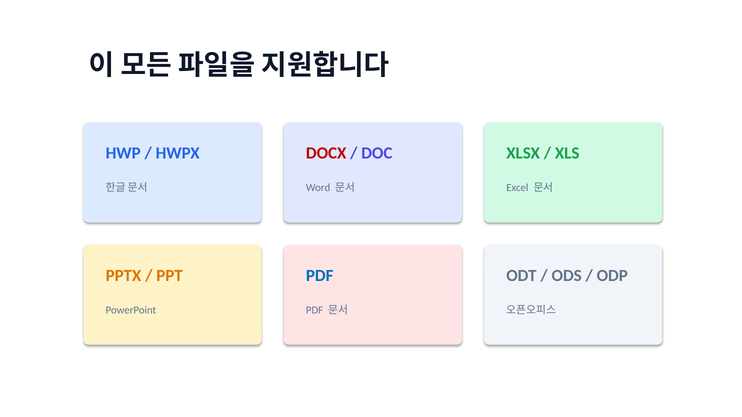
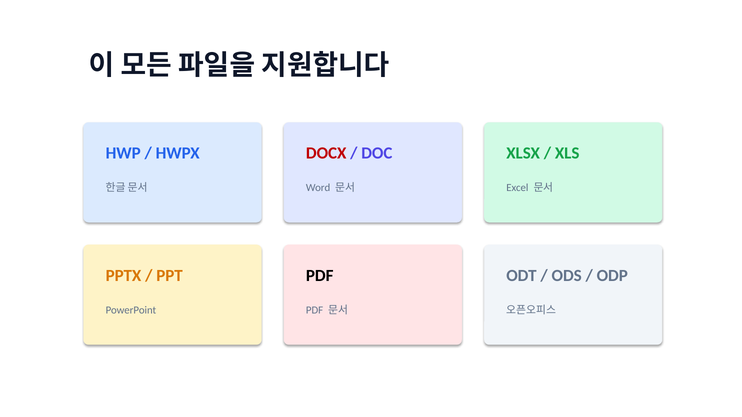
PDF colour: blue -> black (320, 276)
